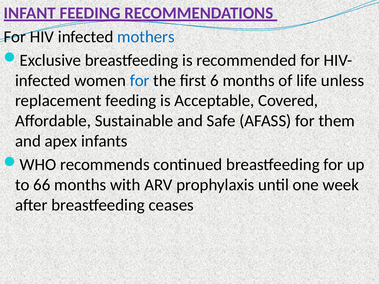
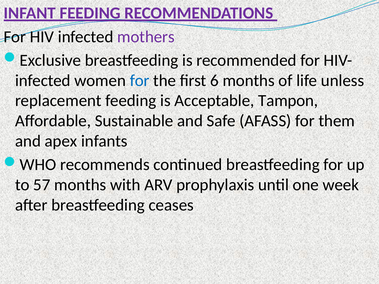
mothers colour: blue -> purple (146, 37)
Covered: Covered -> Tampon (288, 101)
66: 66 -> 57 (42, 185)
